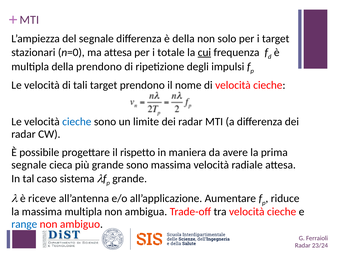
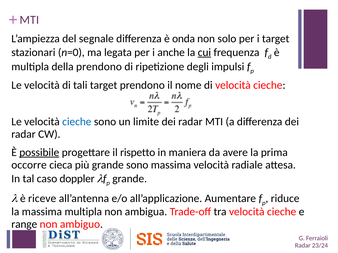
è della: della -> onda (184, 39)
ma attesa: attesa -> legata (118, 52)
totale: totale -> anche (171, 52)
possibile underline: none -> present (39, 153)
segnale: segnale -> occorre (29, 165)
sistema: sistema -> doppler (77, 179)
range colour: blue -> black (24, 225)
